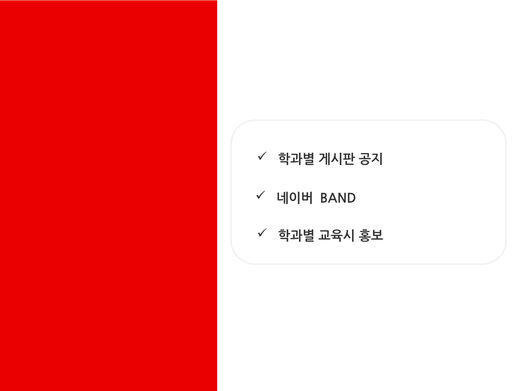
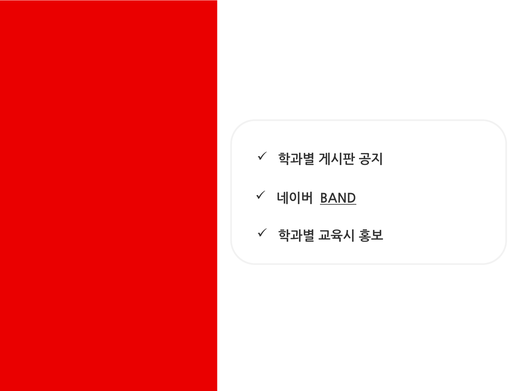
BAND underline: none -> present (338, 199)
